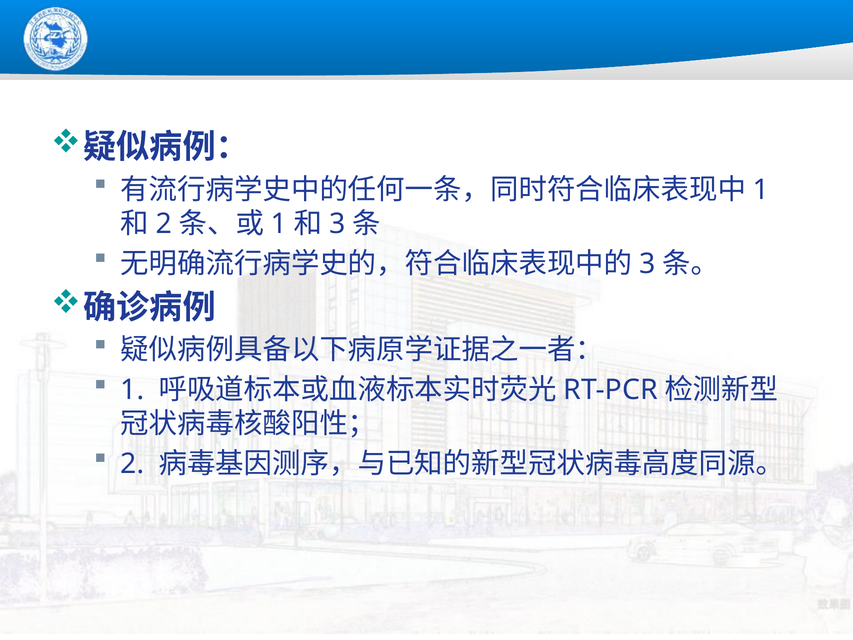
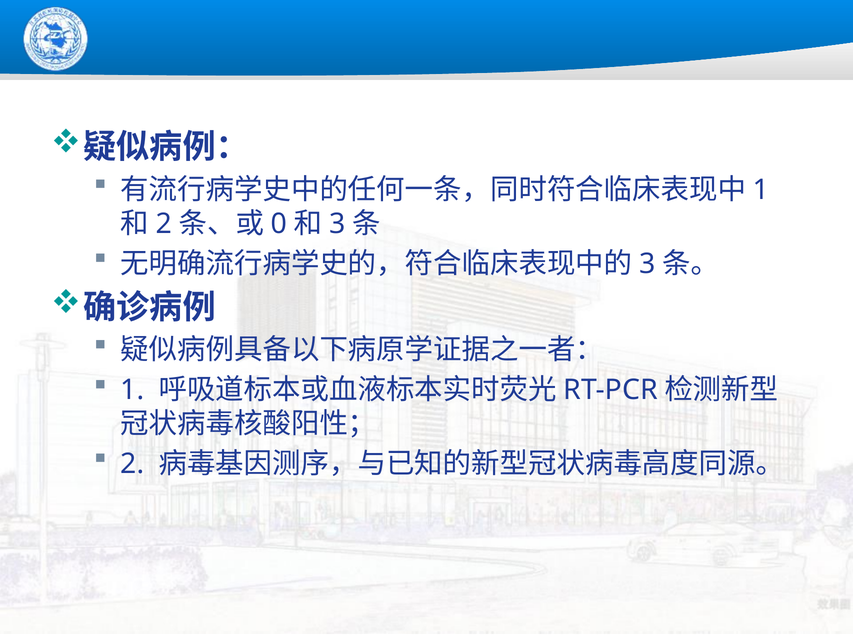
1: 1 -> 0 (279, 224)
